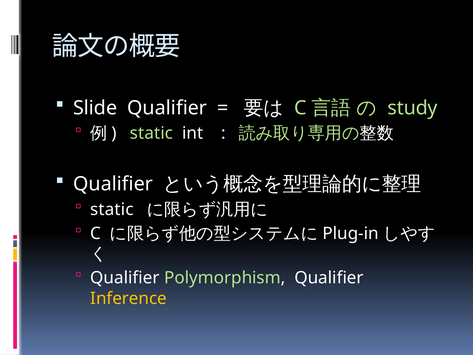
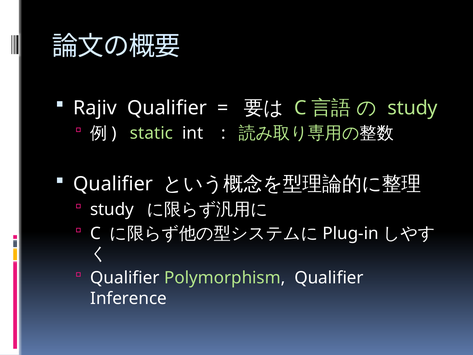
Slide: Slide -> Rajiv (95, 108)
static: static -> study (112, 209)
Inference colour: yellow -> white (129, 298)
